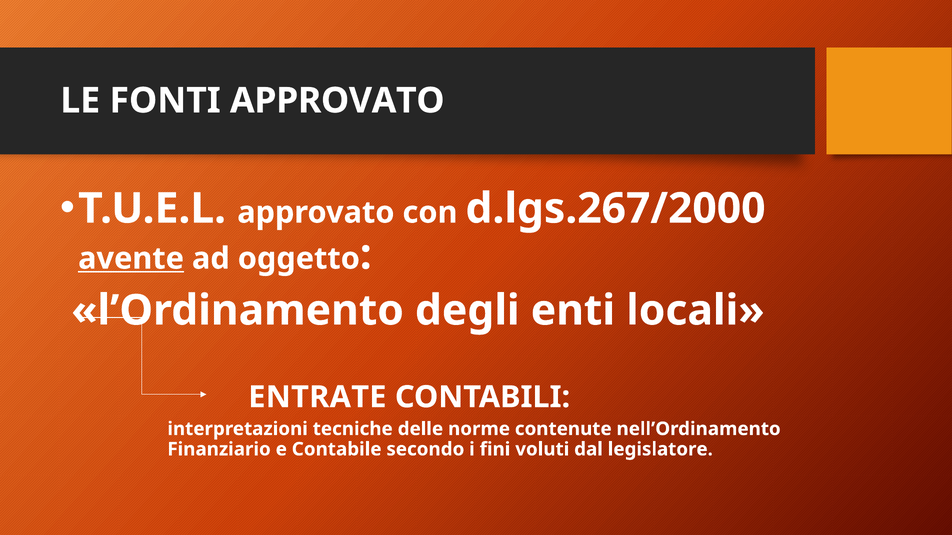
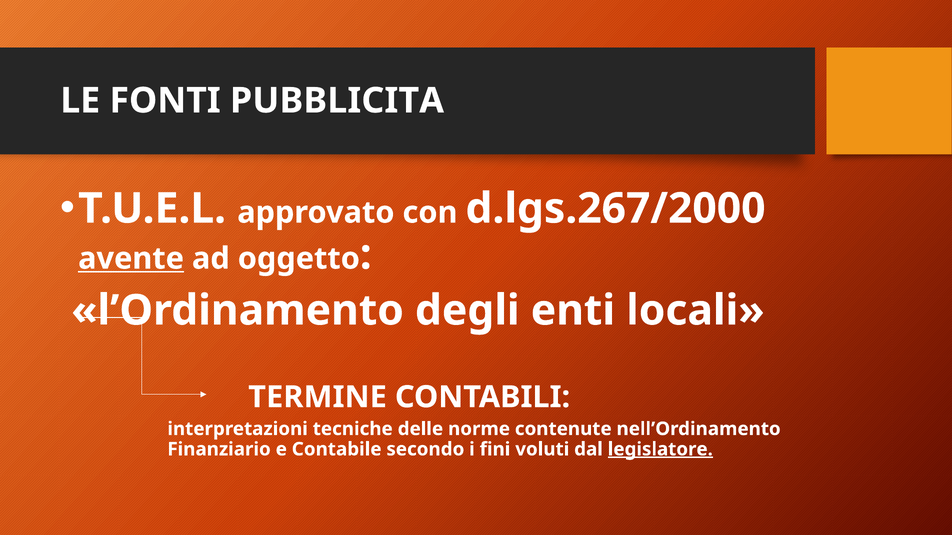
FONTI APPROVATO: APPROVATO -> PUBBLICITA (337, 101)
ENTRATE: ENTRATE -> TERMINE (318, 397)
legislatore underline: none -> present (660, 450)
